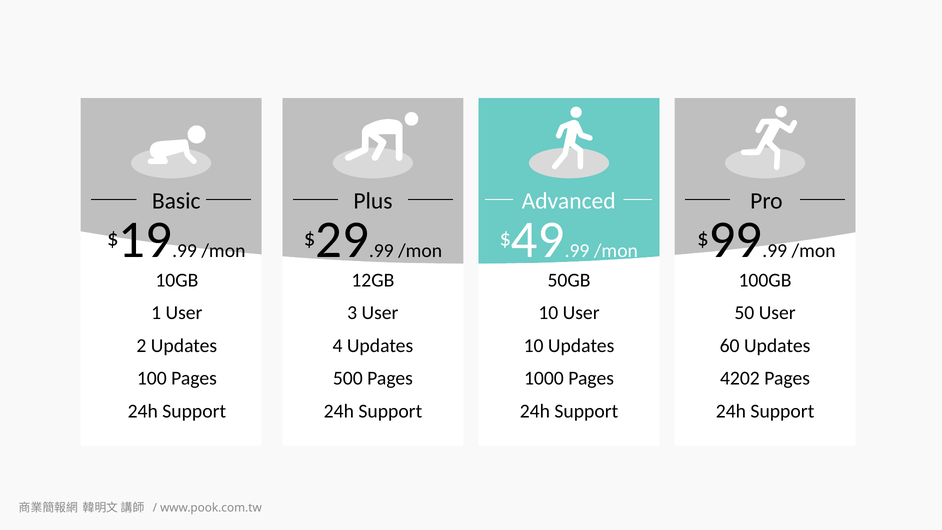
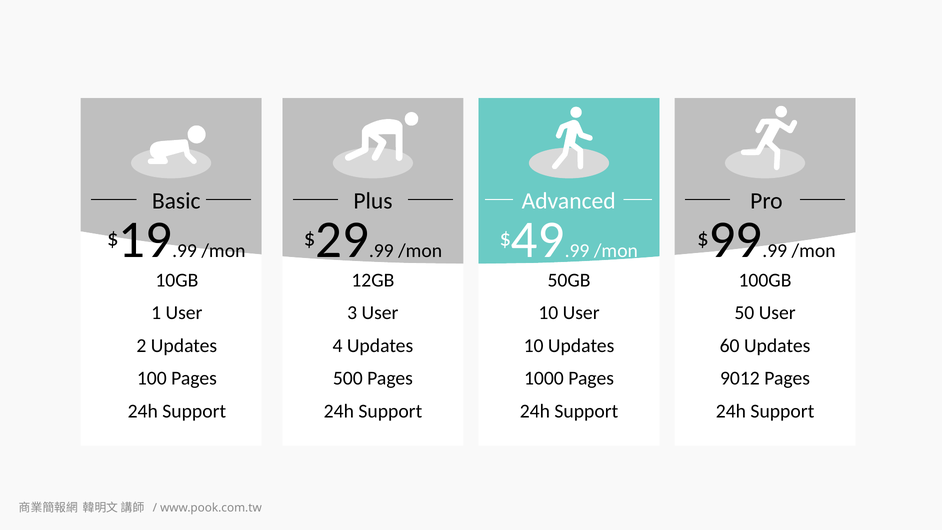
4202: 4202 -> 9012 (740, 378)
